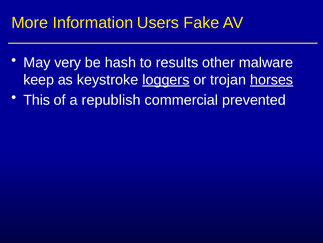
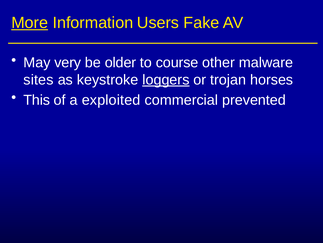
More underline: none -> present (30, 23)
hash: hash -> older (120, 62)
results: results -> course (177, 62)
keep: keep -> sites (39, 80)
horses underline: present -> none (272, 80)
republish: republish -> exploited (111, 100)
